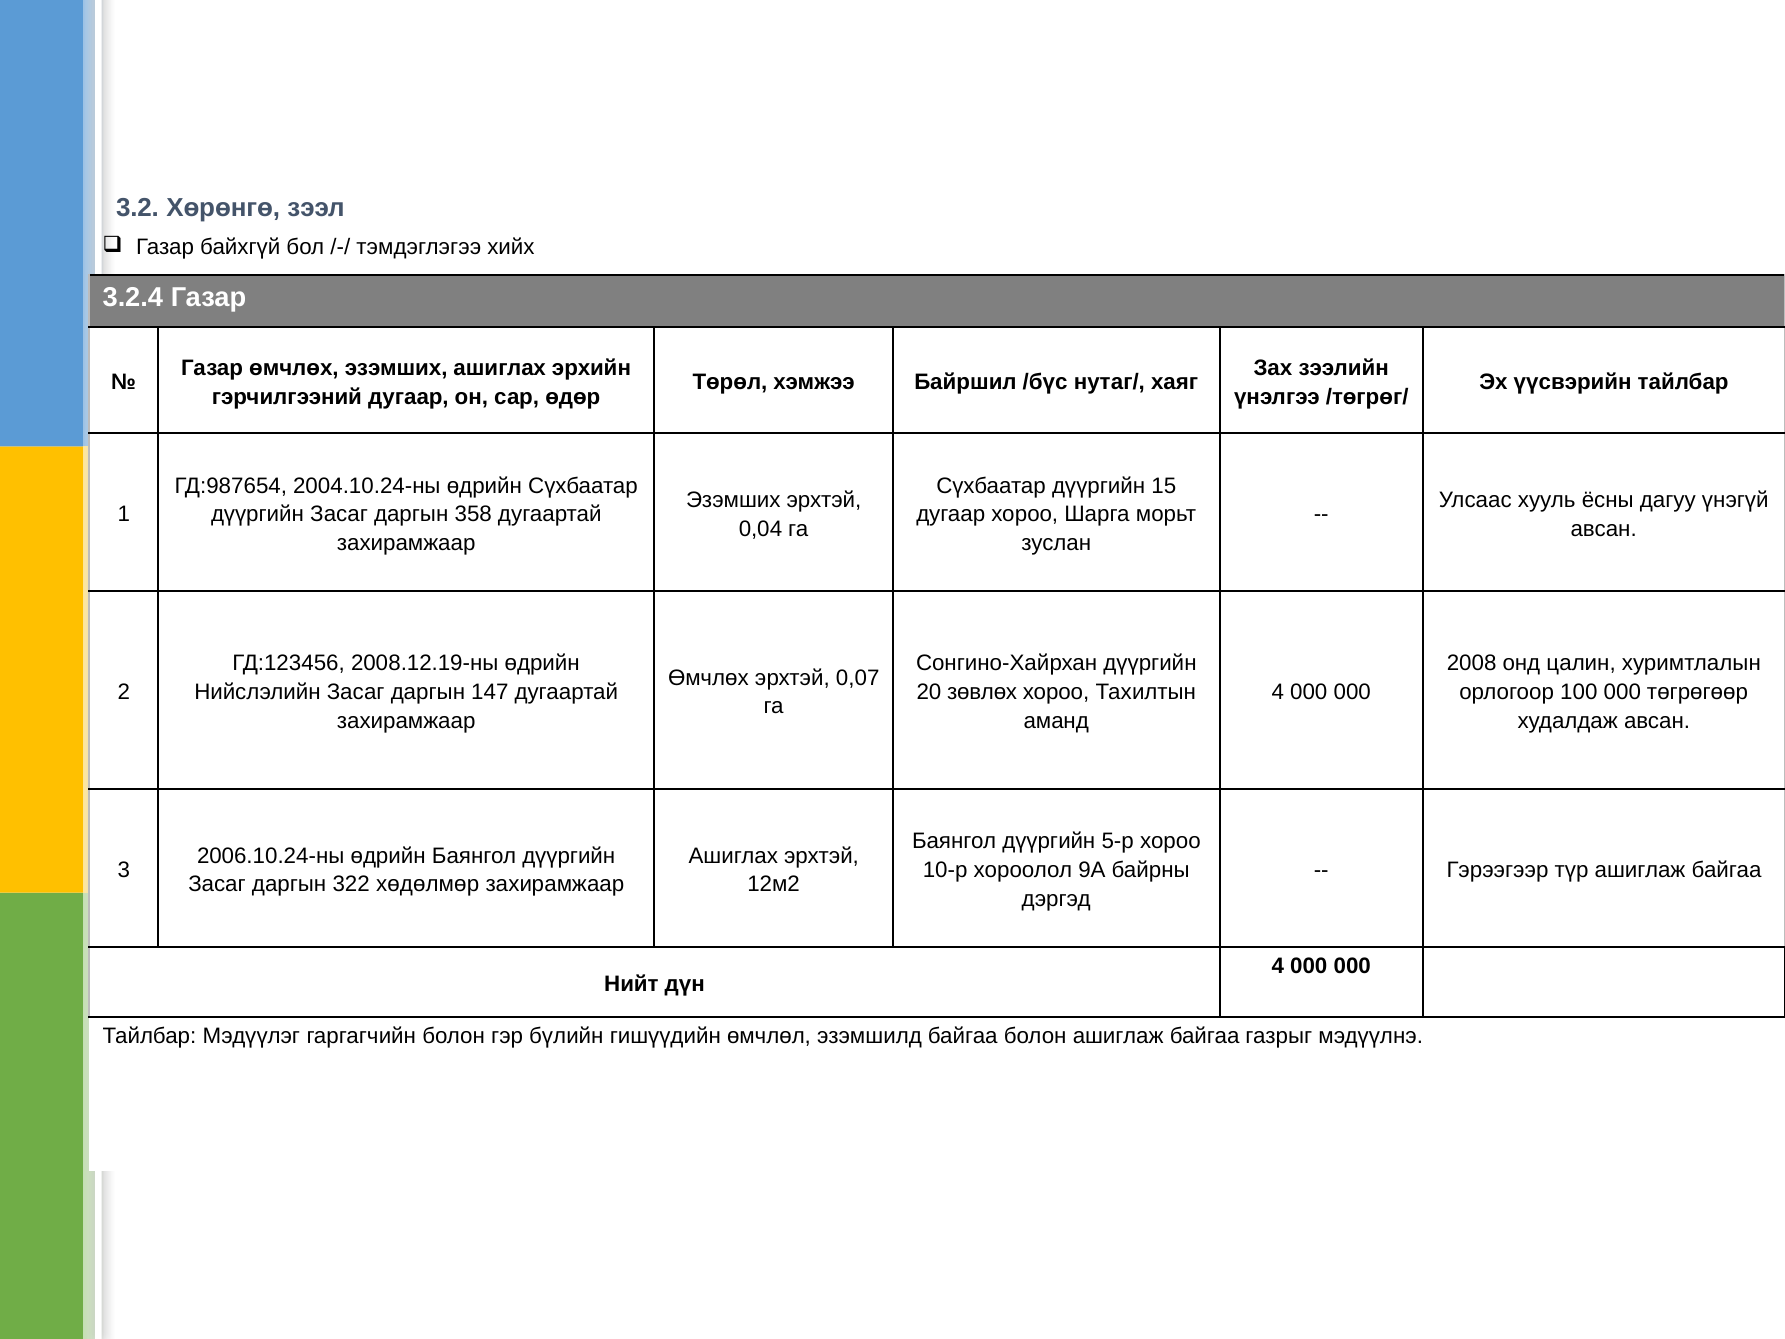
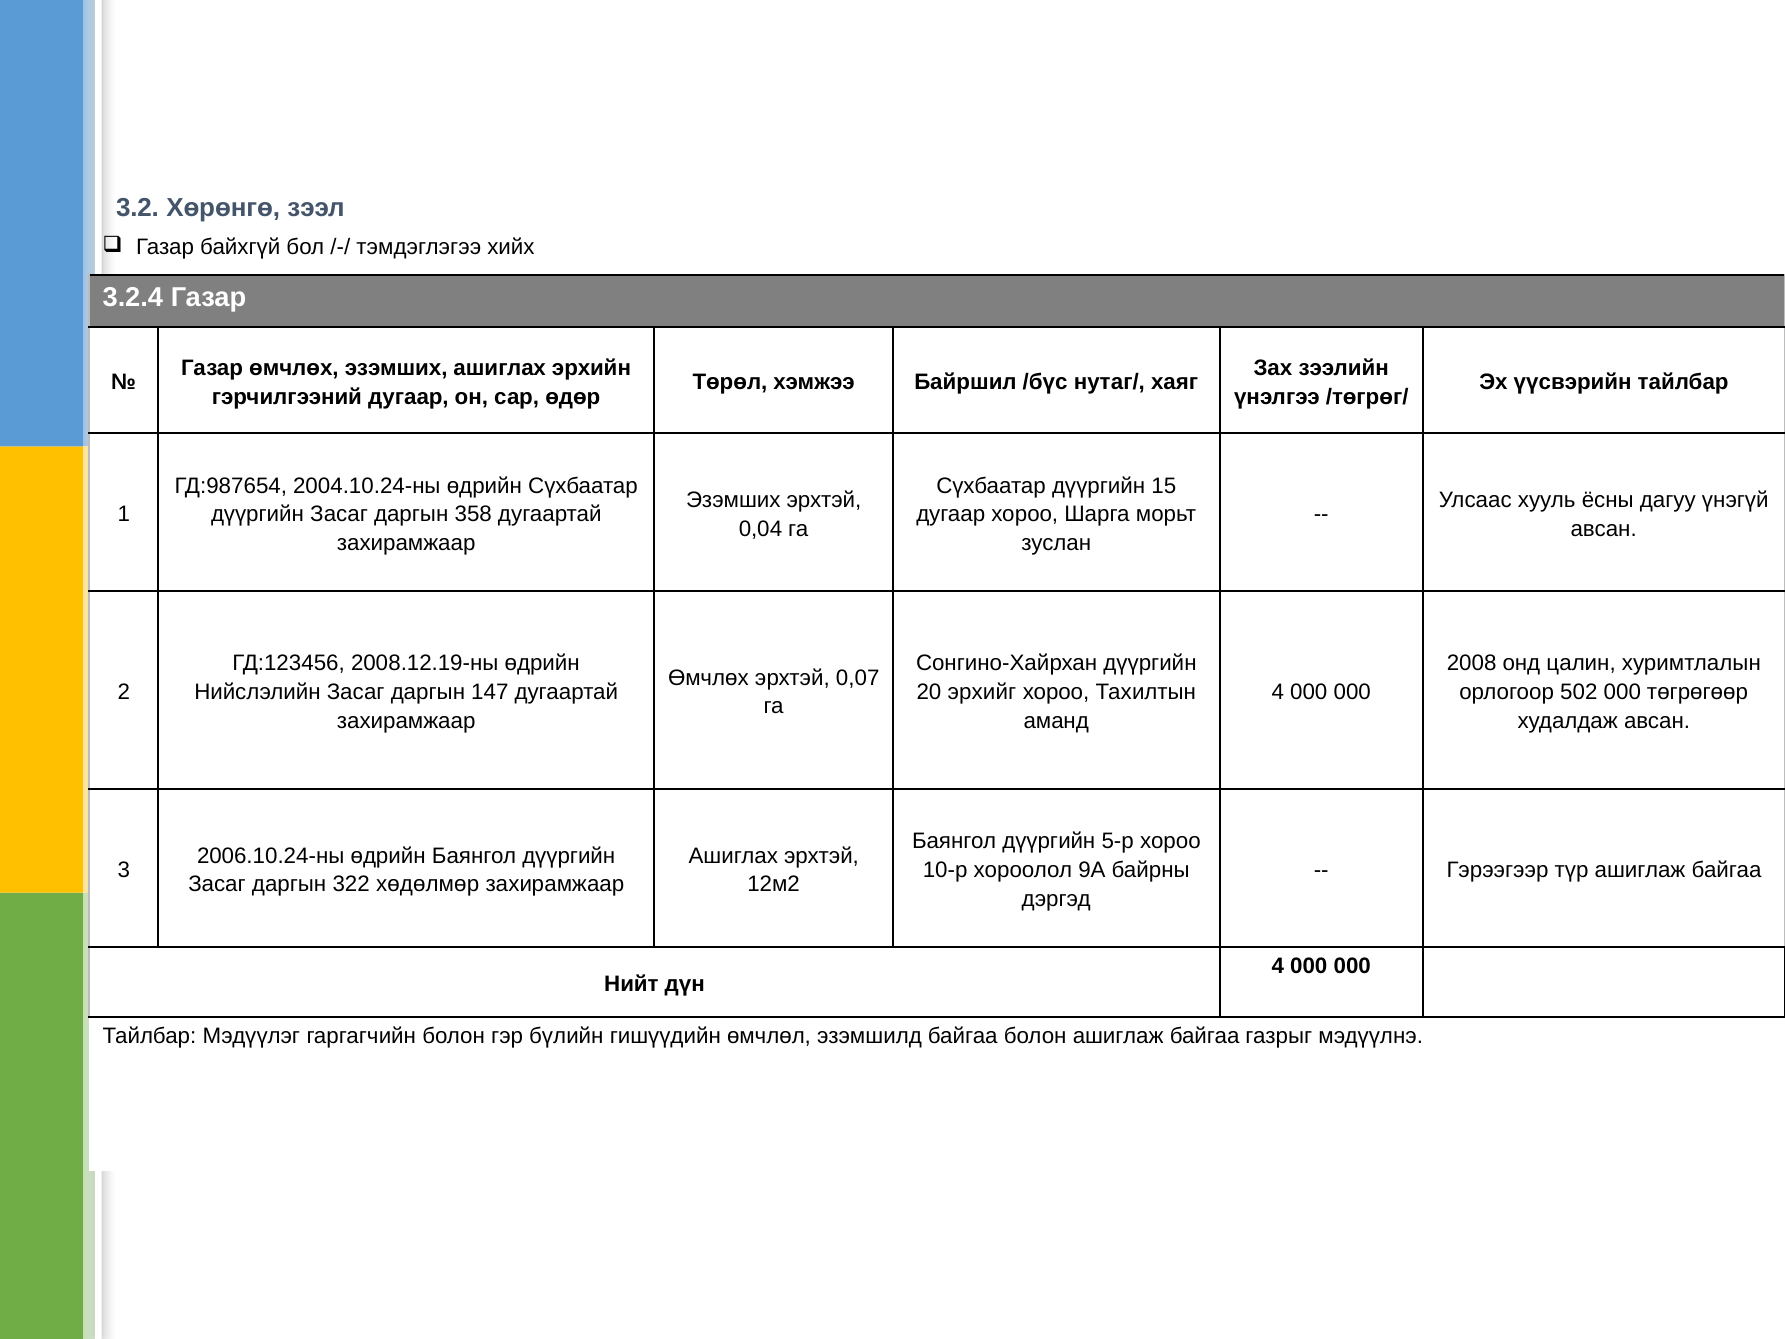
зөвлөх: зөвлөх -> эрхийг (982, 692)
100: 100 -> 502 (1579, 692)
